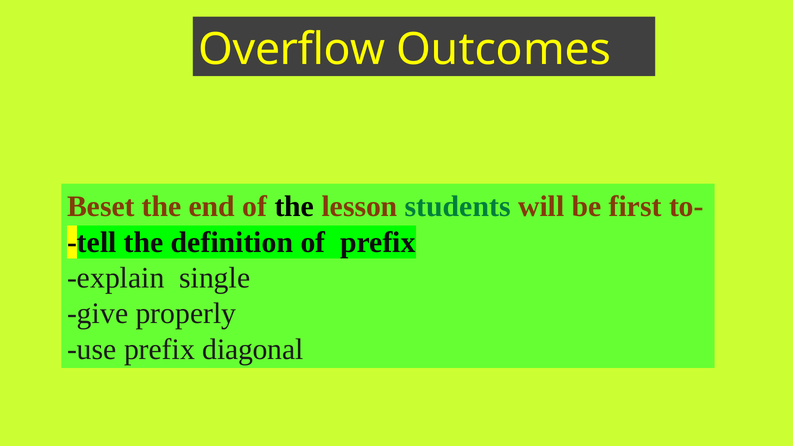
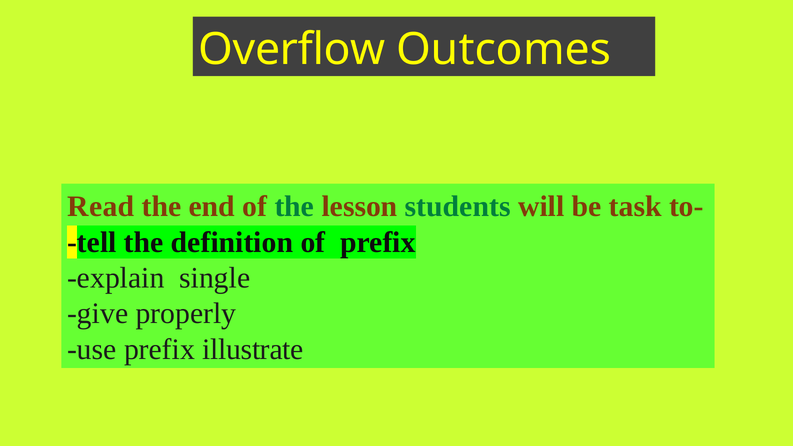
Beset: Beset -> Read (101, 207)
the colour: black -> green (294, 207)
first: first -> task (635, 207)
diagonal: diagonal -> illustrate (253, 349)
